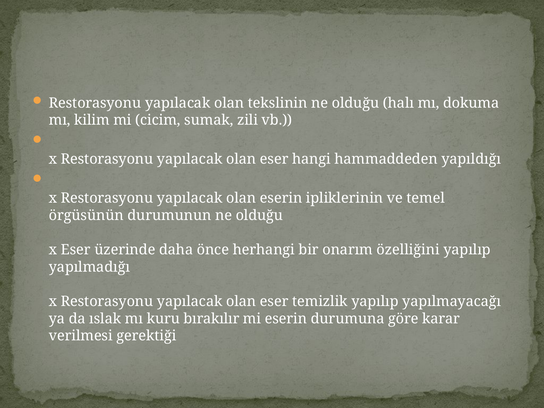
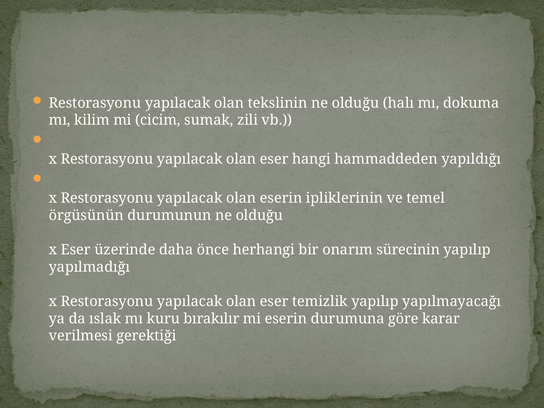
özelliğini: özelliğini -> sürecinin (408, 250)
